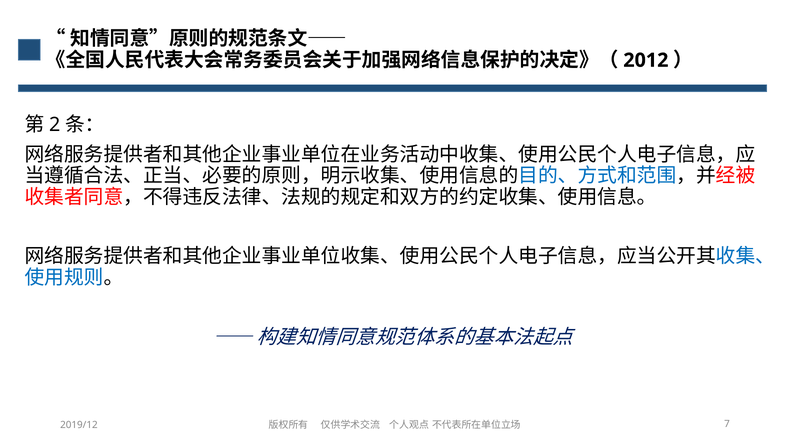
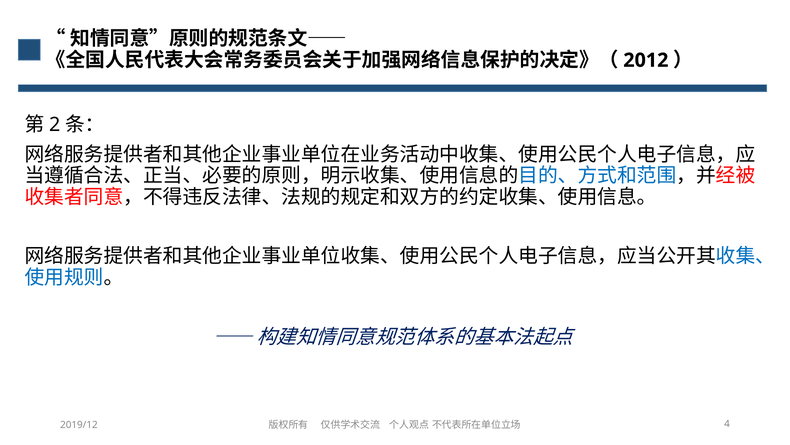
7: 7 -> 4 (727, 424)
